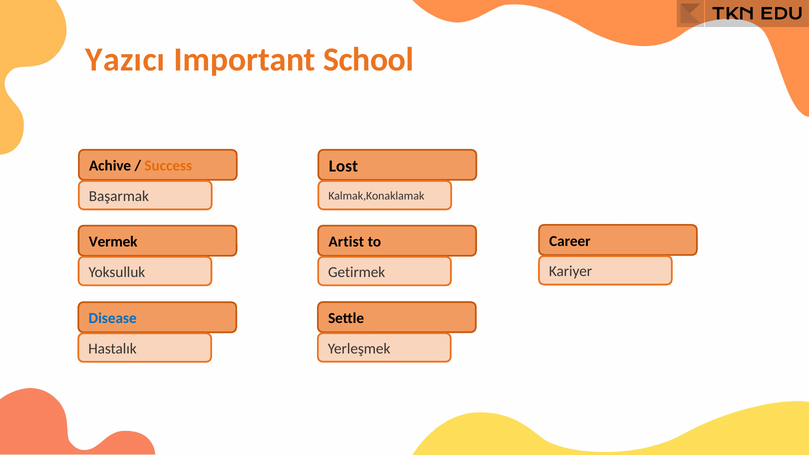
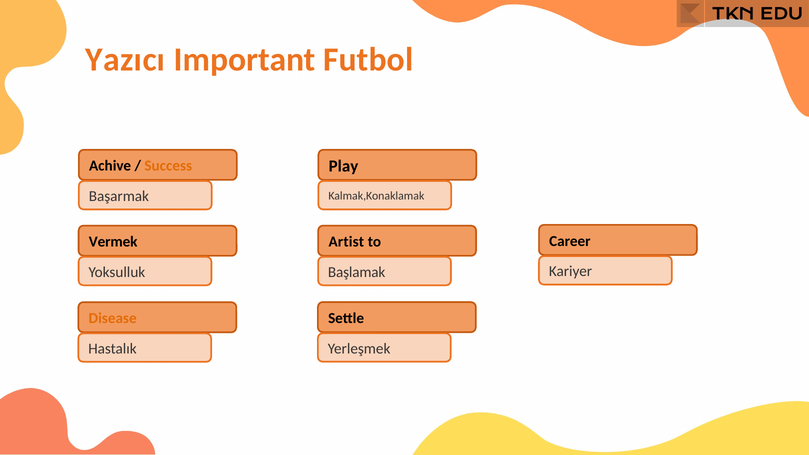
School: School -> Futbol (368, 60)
Lost: Lost -> Play (343, 166)
Getirmek: Getirmek -> Başlamak (357, 272)
Disease colour: blue -> orange (113, 318)
